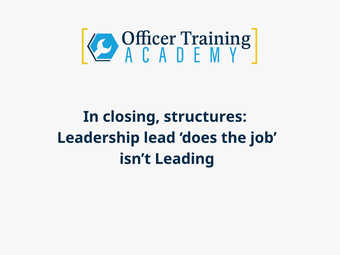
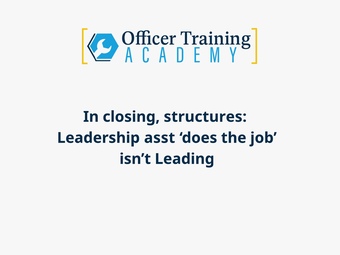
lead: lead -> asst (160, 138)
